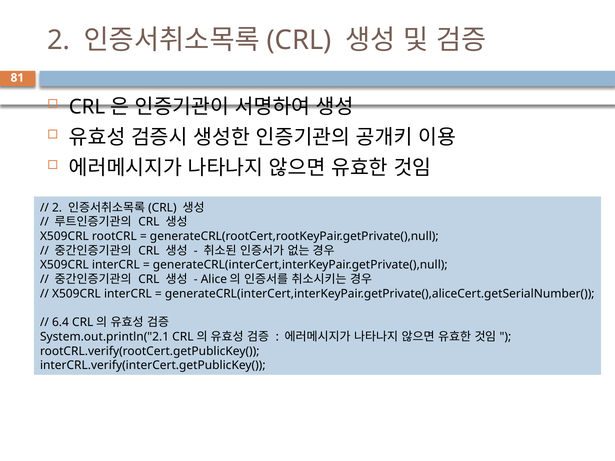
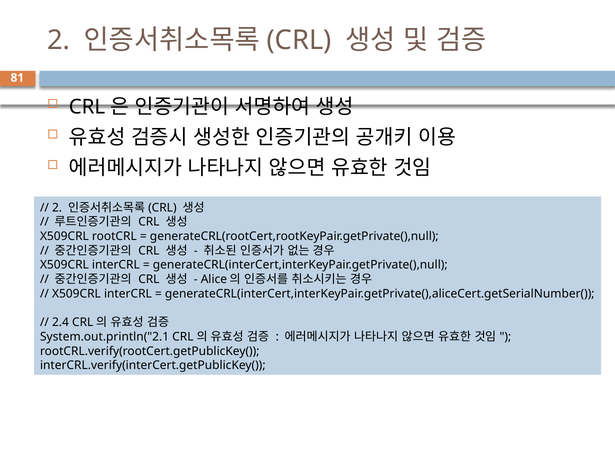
6.4: 6.4 -> 2.4 (60, 323)
